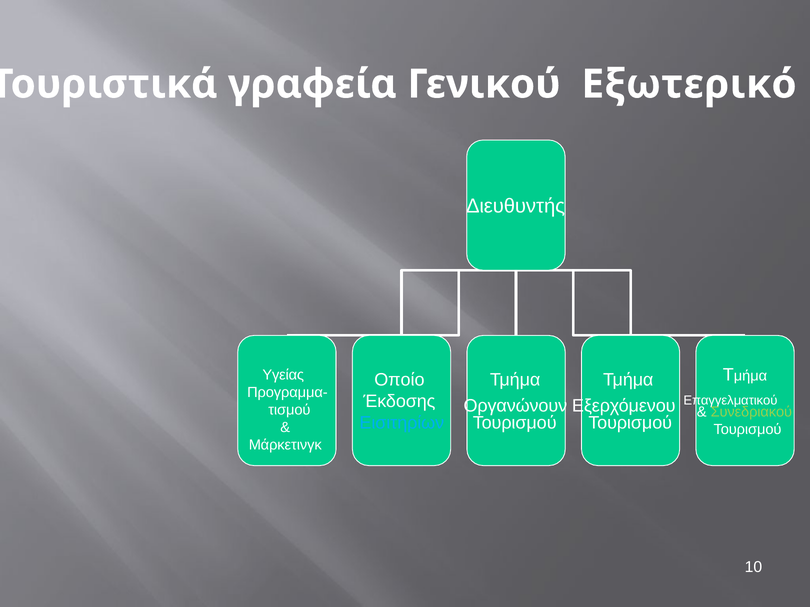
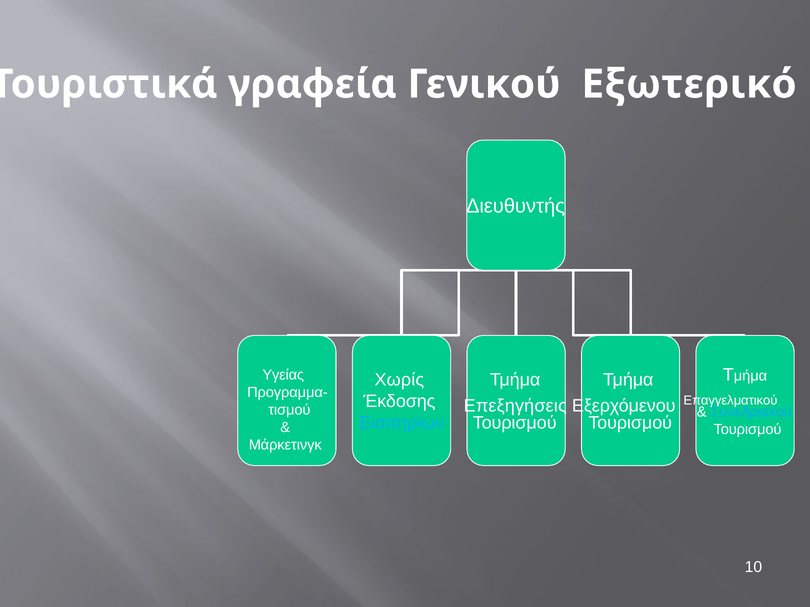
Οποίο: Οποίο -> Χωρίς (399, 380)
Οργανώνουν: Οργανώνουν -> Επεξηγήσεις (515, 406)
Συνεδριακού colour: light green -> light blue (751, 412)
